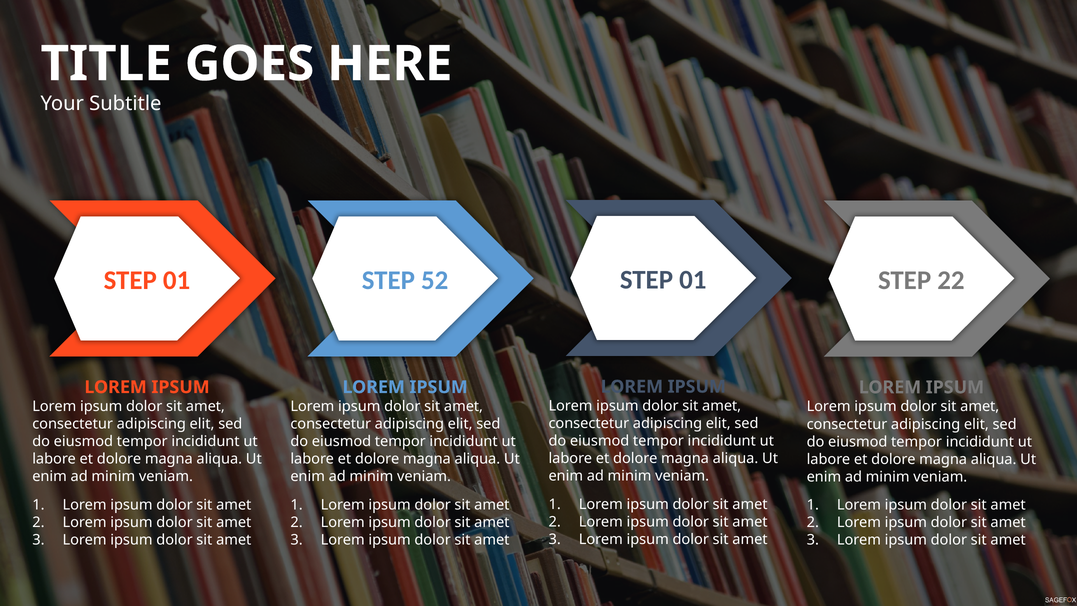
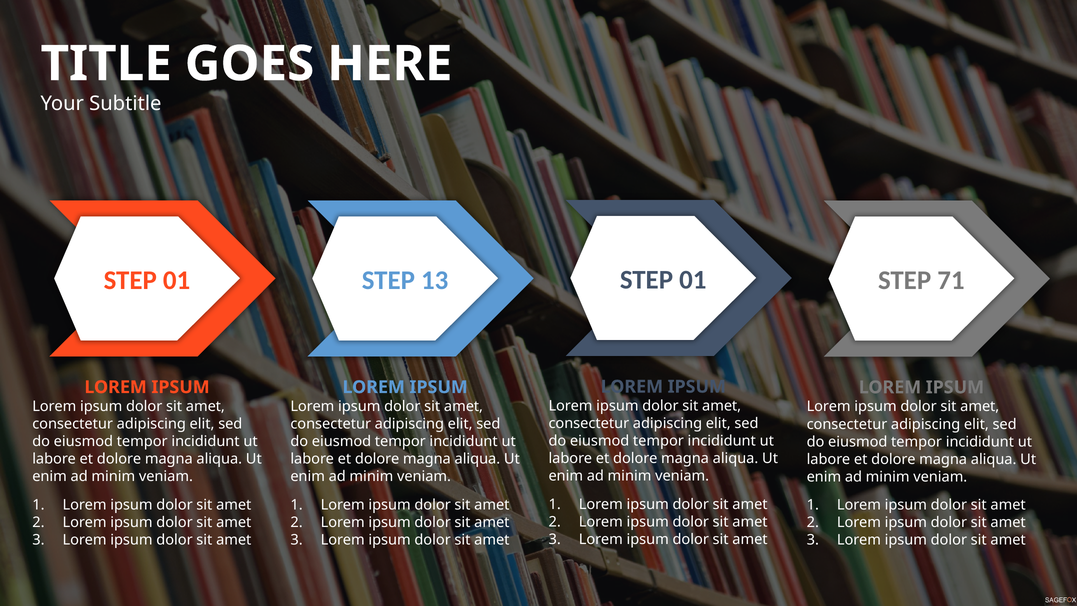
52: 52 -> 13 (435, 280)
22: 22 -> 71 (951, 280)
